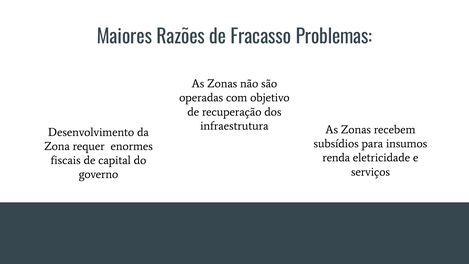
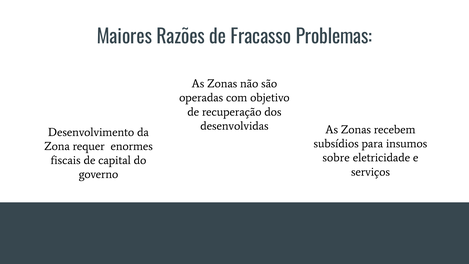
infraestrutura: infraestrutura -> desenvolvidas (234, 126)
renda: renda -> sobre (336, 158)
